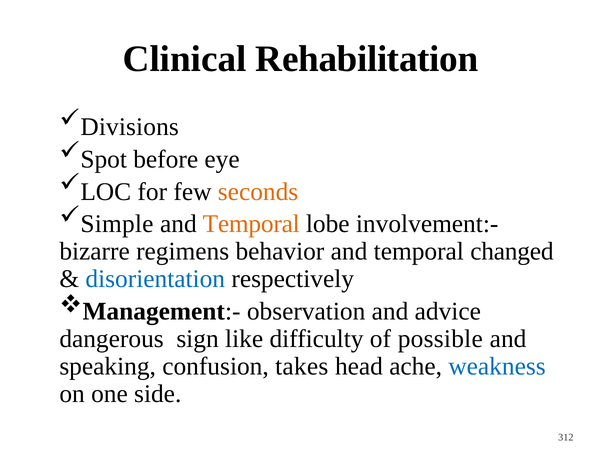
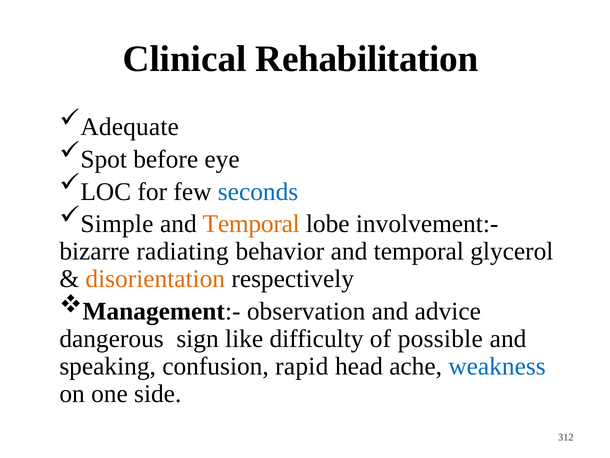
Divisions: Divisions -> Adequate (130, 127)
seconds colour: orange -> blue (258, 191)
regimens: regimens -> radiating (183, 251)
changed: changed -> glycerol (512, 251)
disorientation colour: blue -> orange (155, 279)
takes: takes -> rapid (302, 366)
